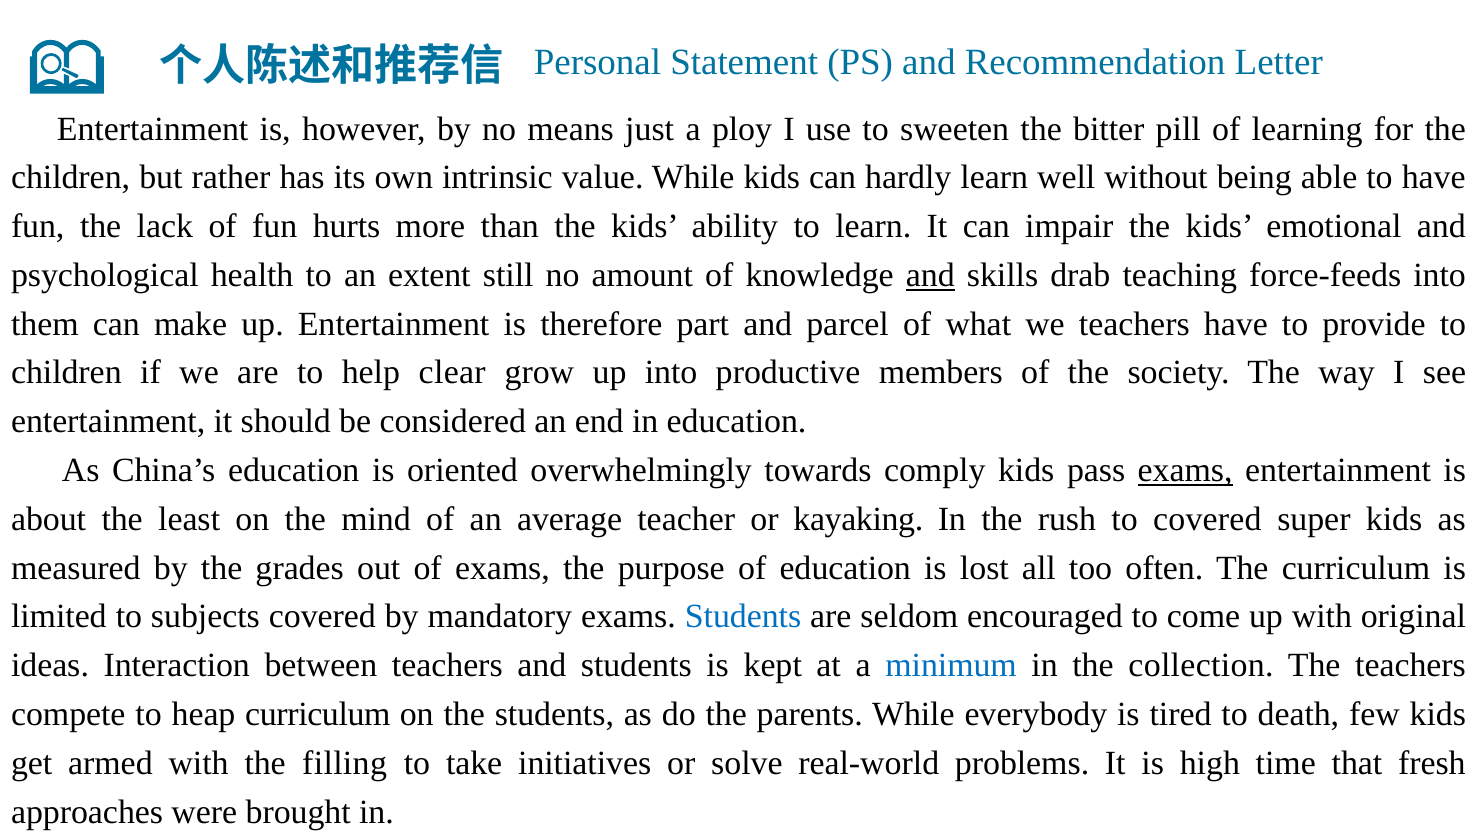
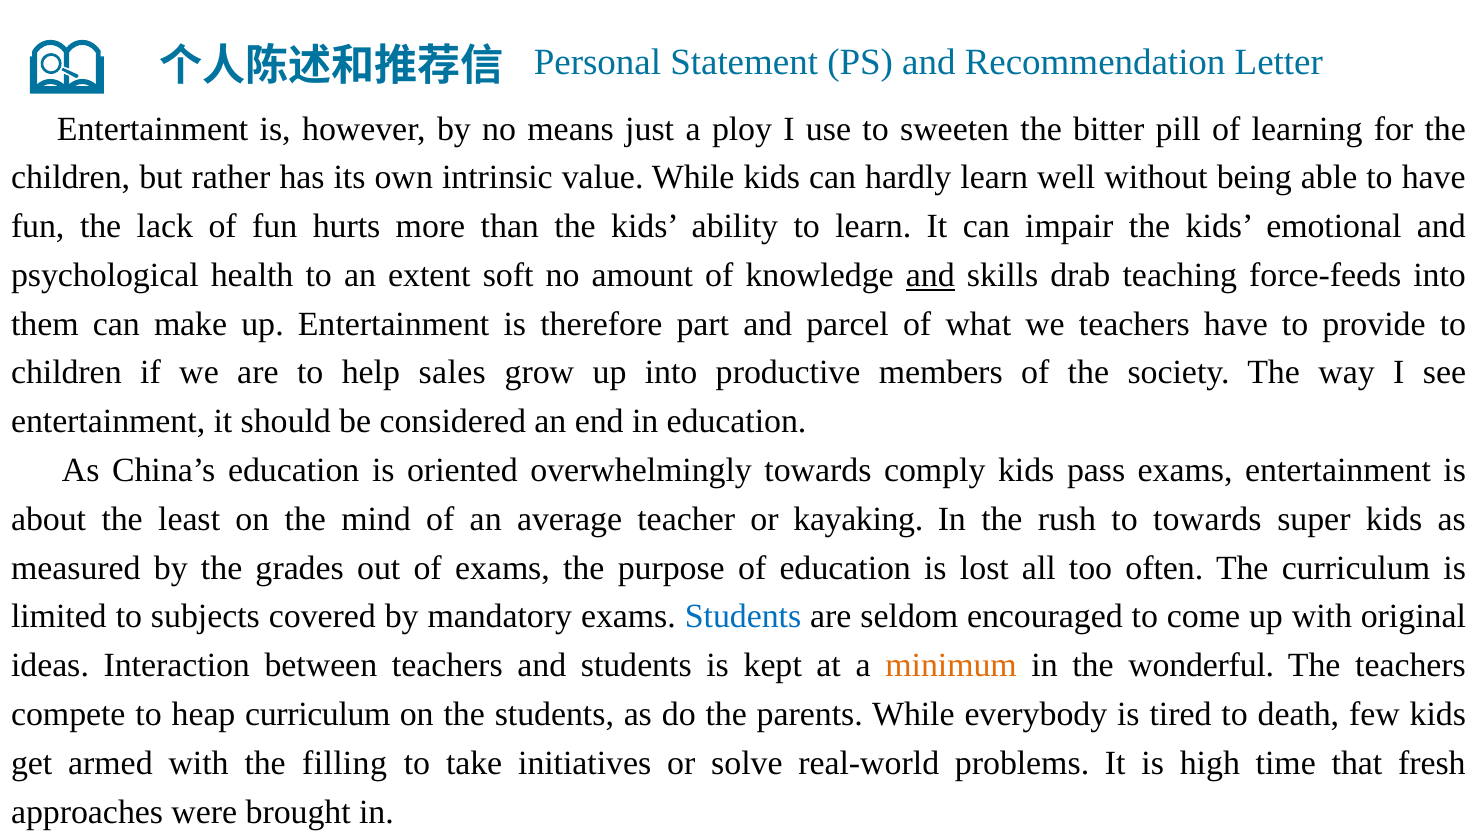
still: still -> soft (508, 275)
clear: clear -> sales (452, 373)
exams underline: present -> none (1185, 470)
to covered: covered -> towards (1207, 519)
minimum colour: blue -> orange (951, 665)
collection: collection -> wonderful (1201, 665)
